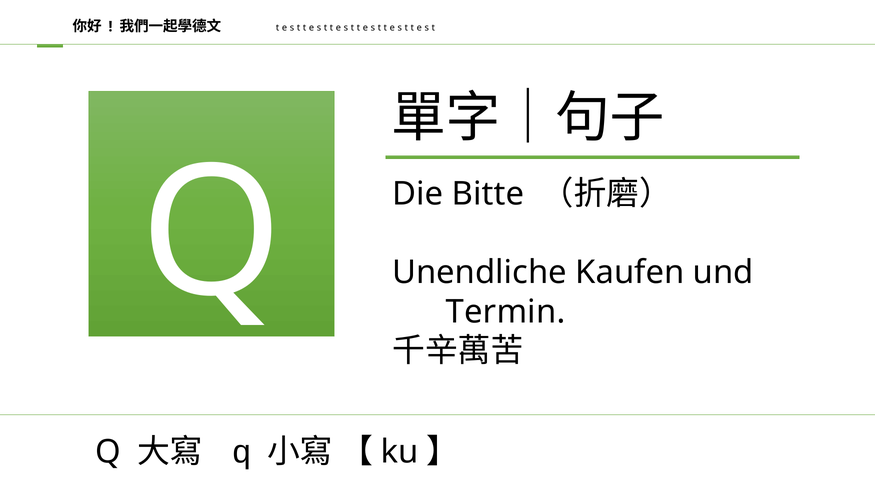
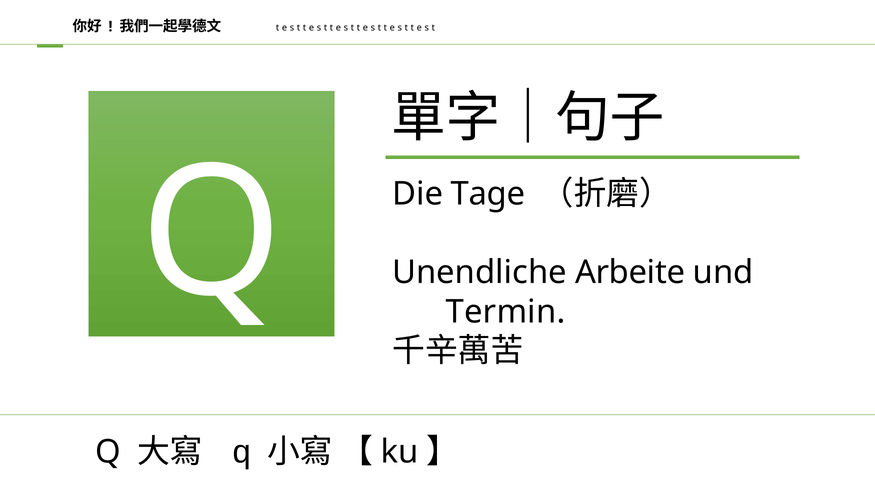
Bitte: Bitte -> Tage (488, 194)
Kaufen: Kaufen -> Arbeite (630, 273)
